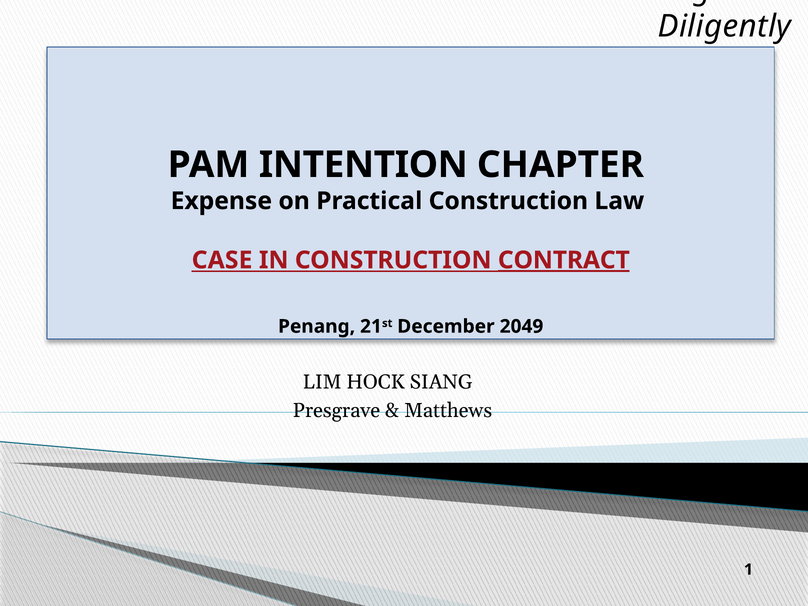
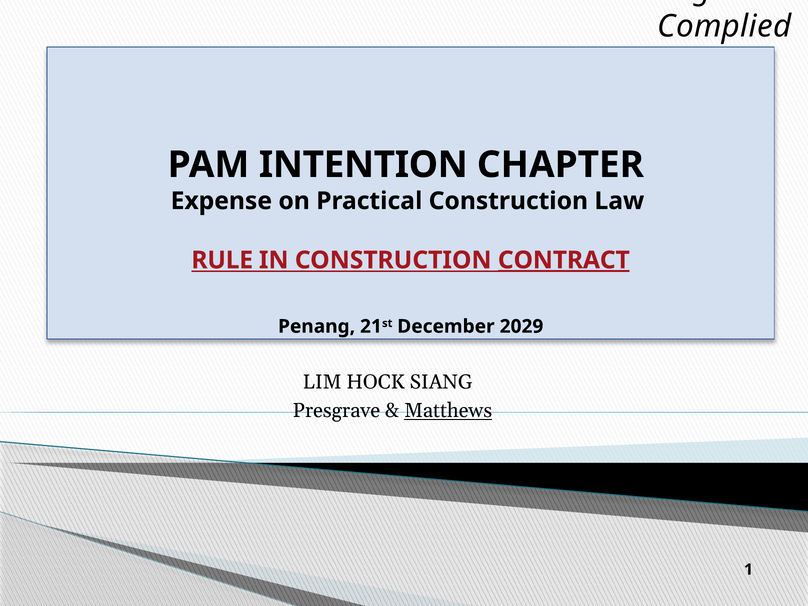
Diligently: Diligently -> Complied (724, 26)
CASE: CASE -> RULE (222, 260)
2049: 2049 -> 2029 (522, 326)
Matthews underline: none -> present (448, 411)
